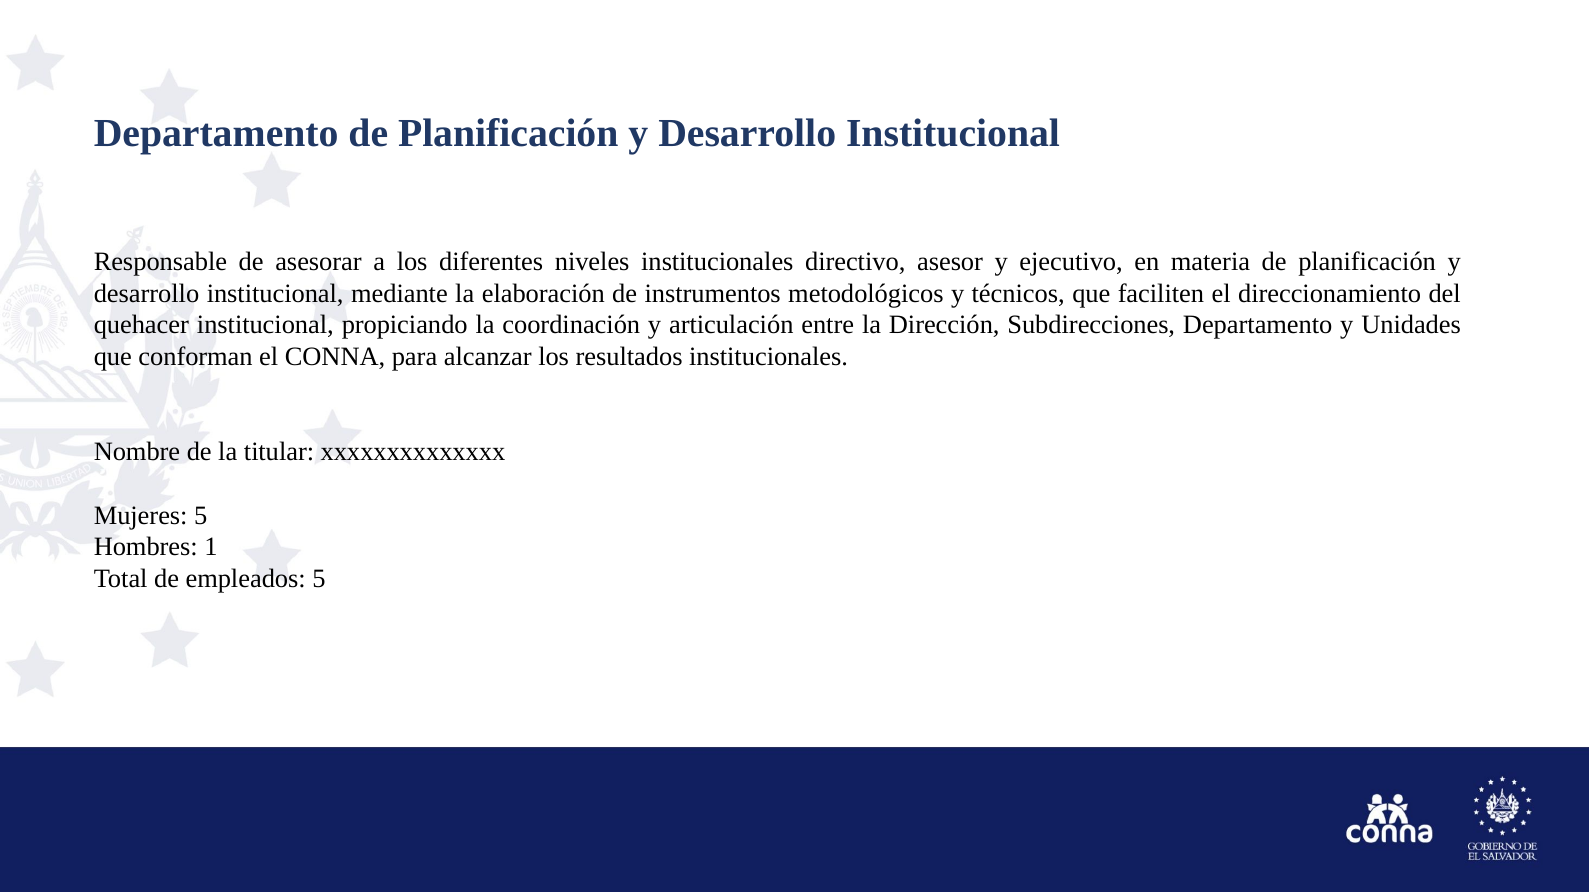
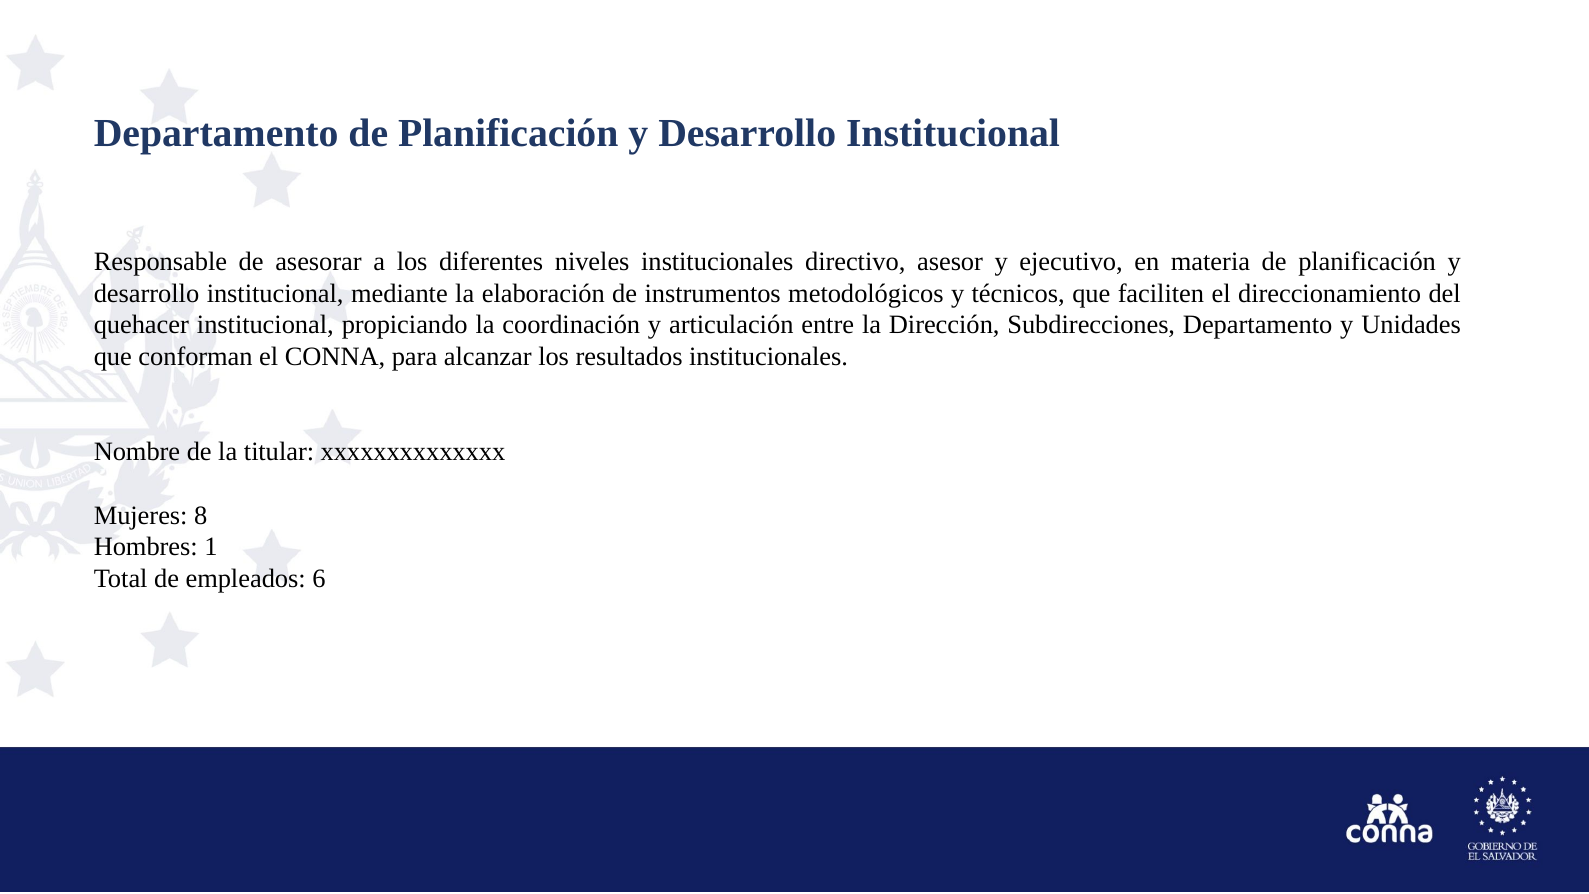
Mujeres 5: 5 -> 8 (201, 515)
empleados 5: 5 -> 6 (319, 579)
